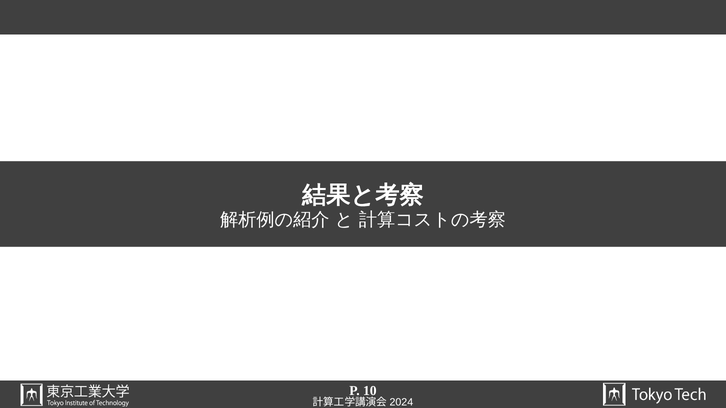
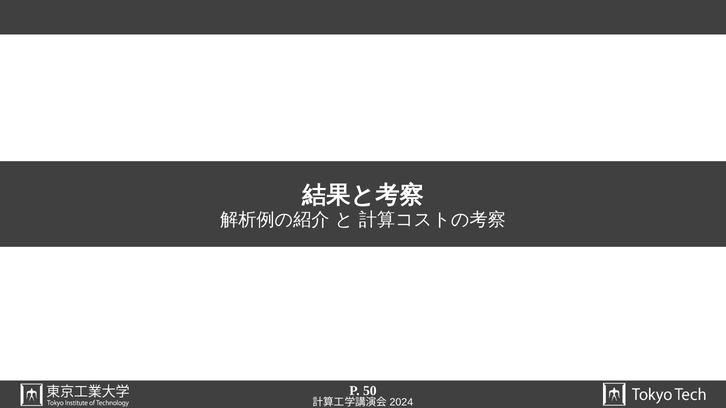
10: 10 -> 50 (370, 391)
